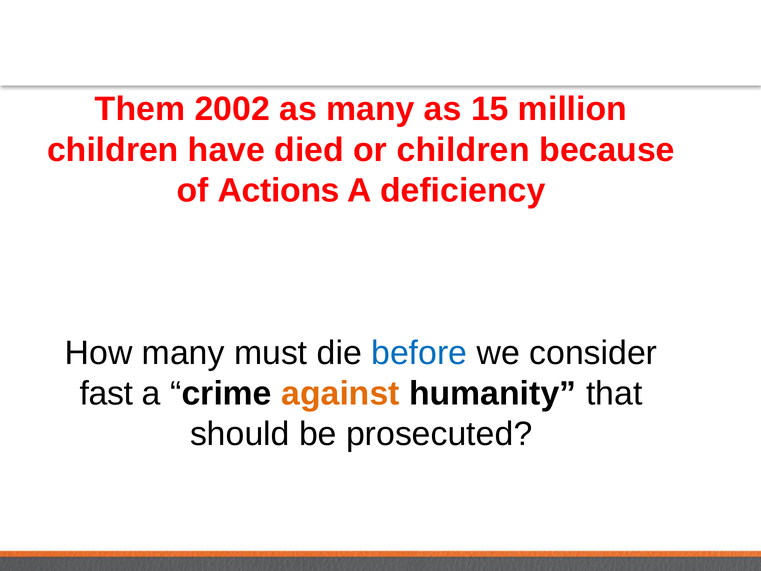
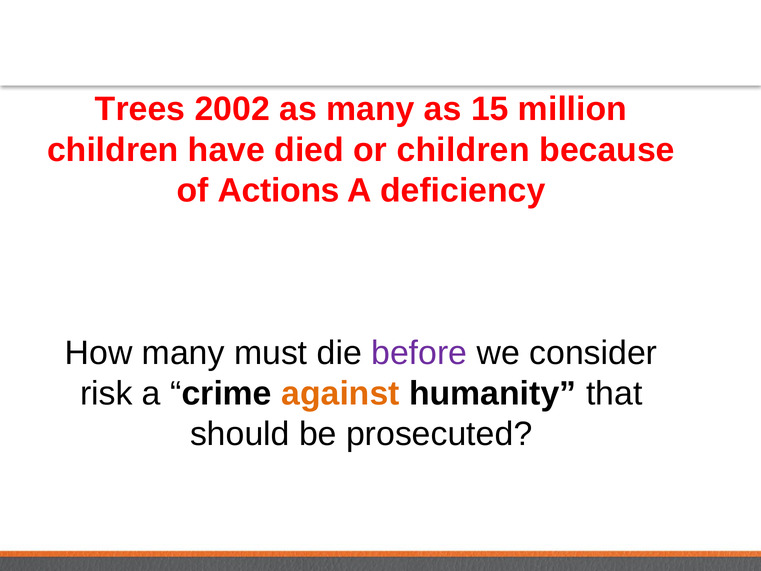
Them: Them -> Trees (140, 109)
before colour: blue -> purple (419, 353)
fast: fast -> risk (106, 393)
